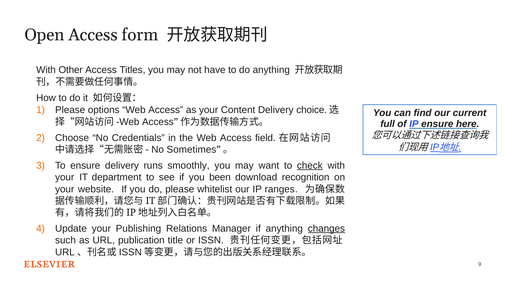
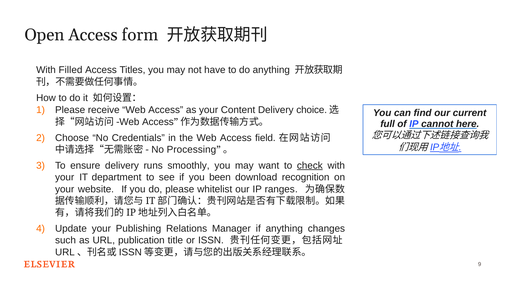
Other: Other -> Filled (71, 70)
options: options -> receive (104, 110)
IP ensure: ensure -> cannot (437, 124)
Sometimes: Sometimes -> Processing (191, 150)
changes underline: present -> none (326, 229)
